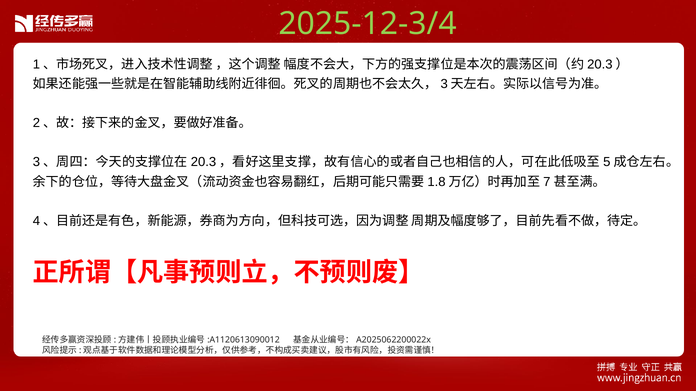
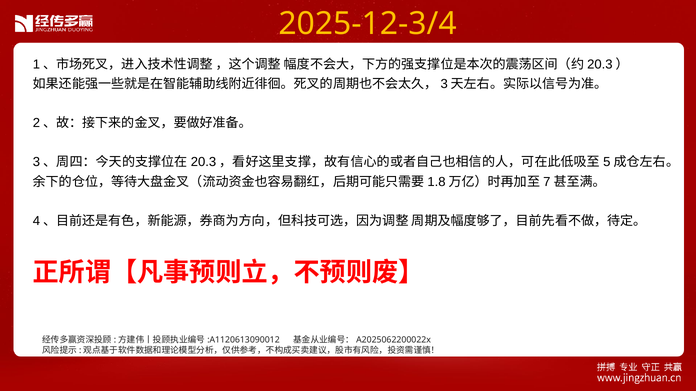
2025-12-3/4 colour: light green -> yellow (368, 24)
